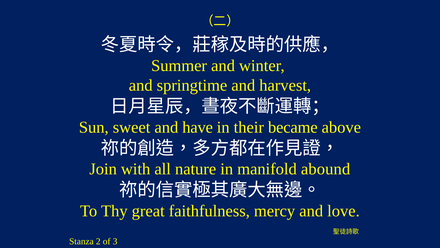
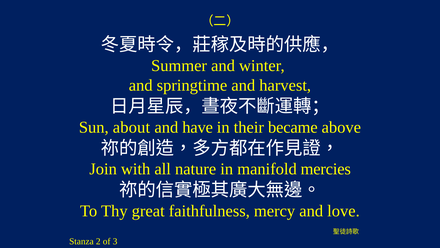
sweet: sweet -> about (131, 127)
abound: abound -> mercies (326, 169)
